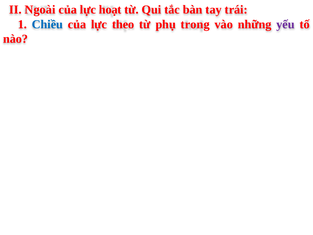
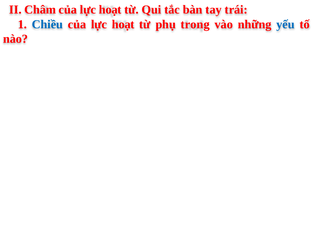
Ngoài: Ngoài -> Châm (40, 10)
theo: theo -> hoạt (123, 24)
yếu colour: purple -> blue (286, 24)
